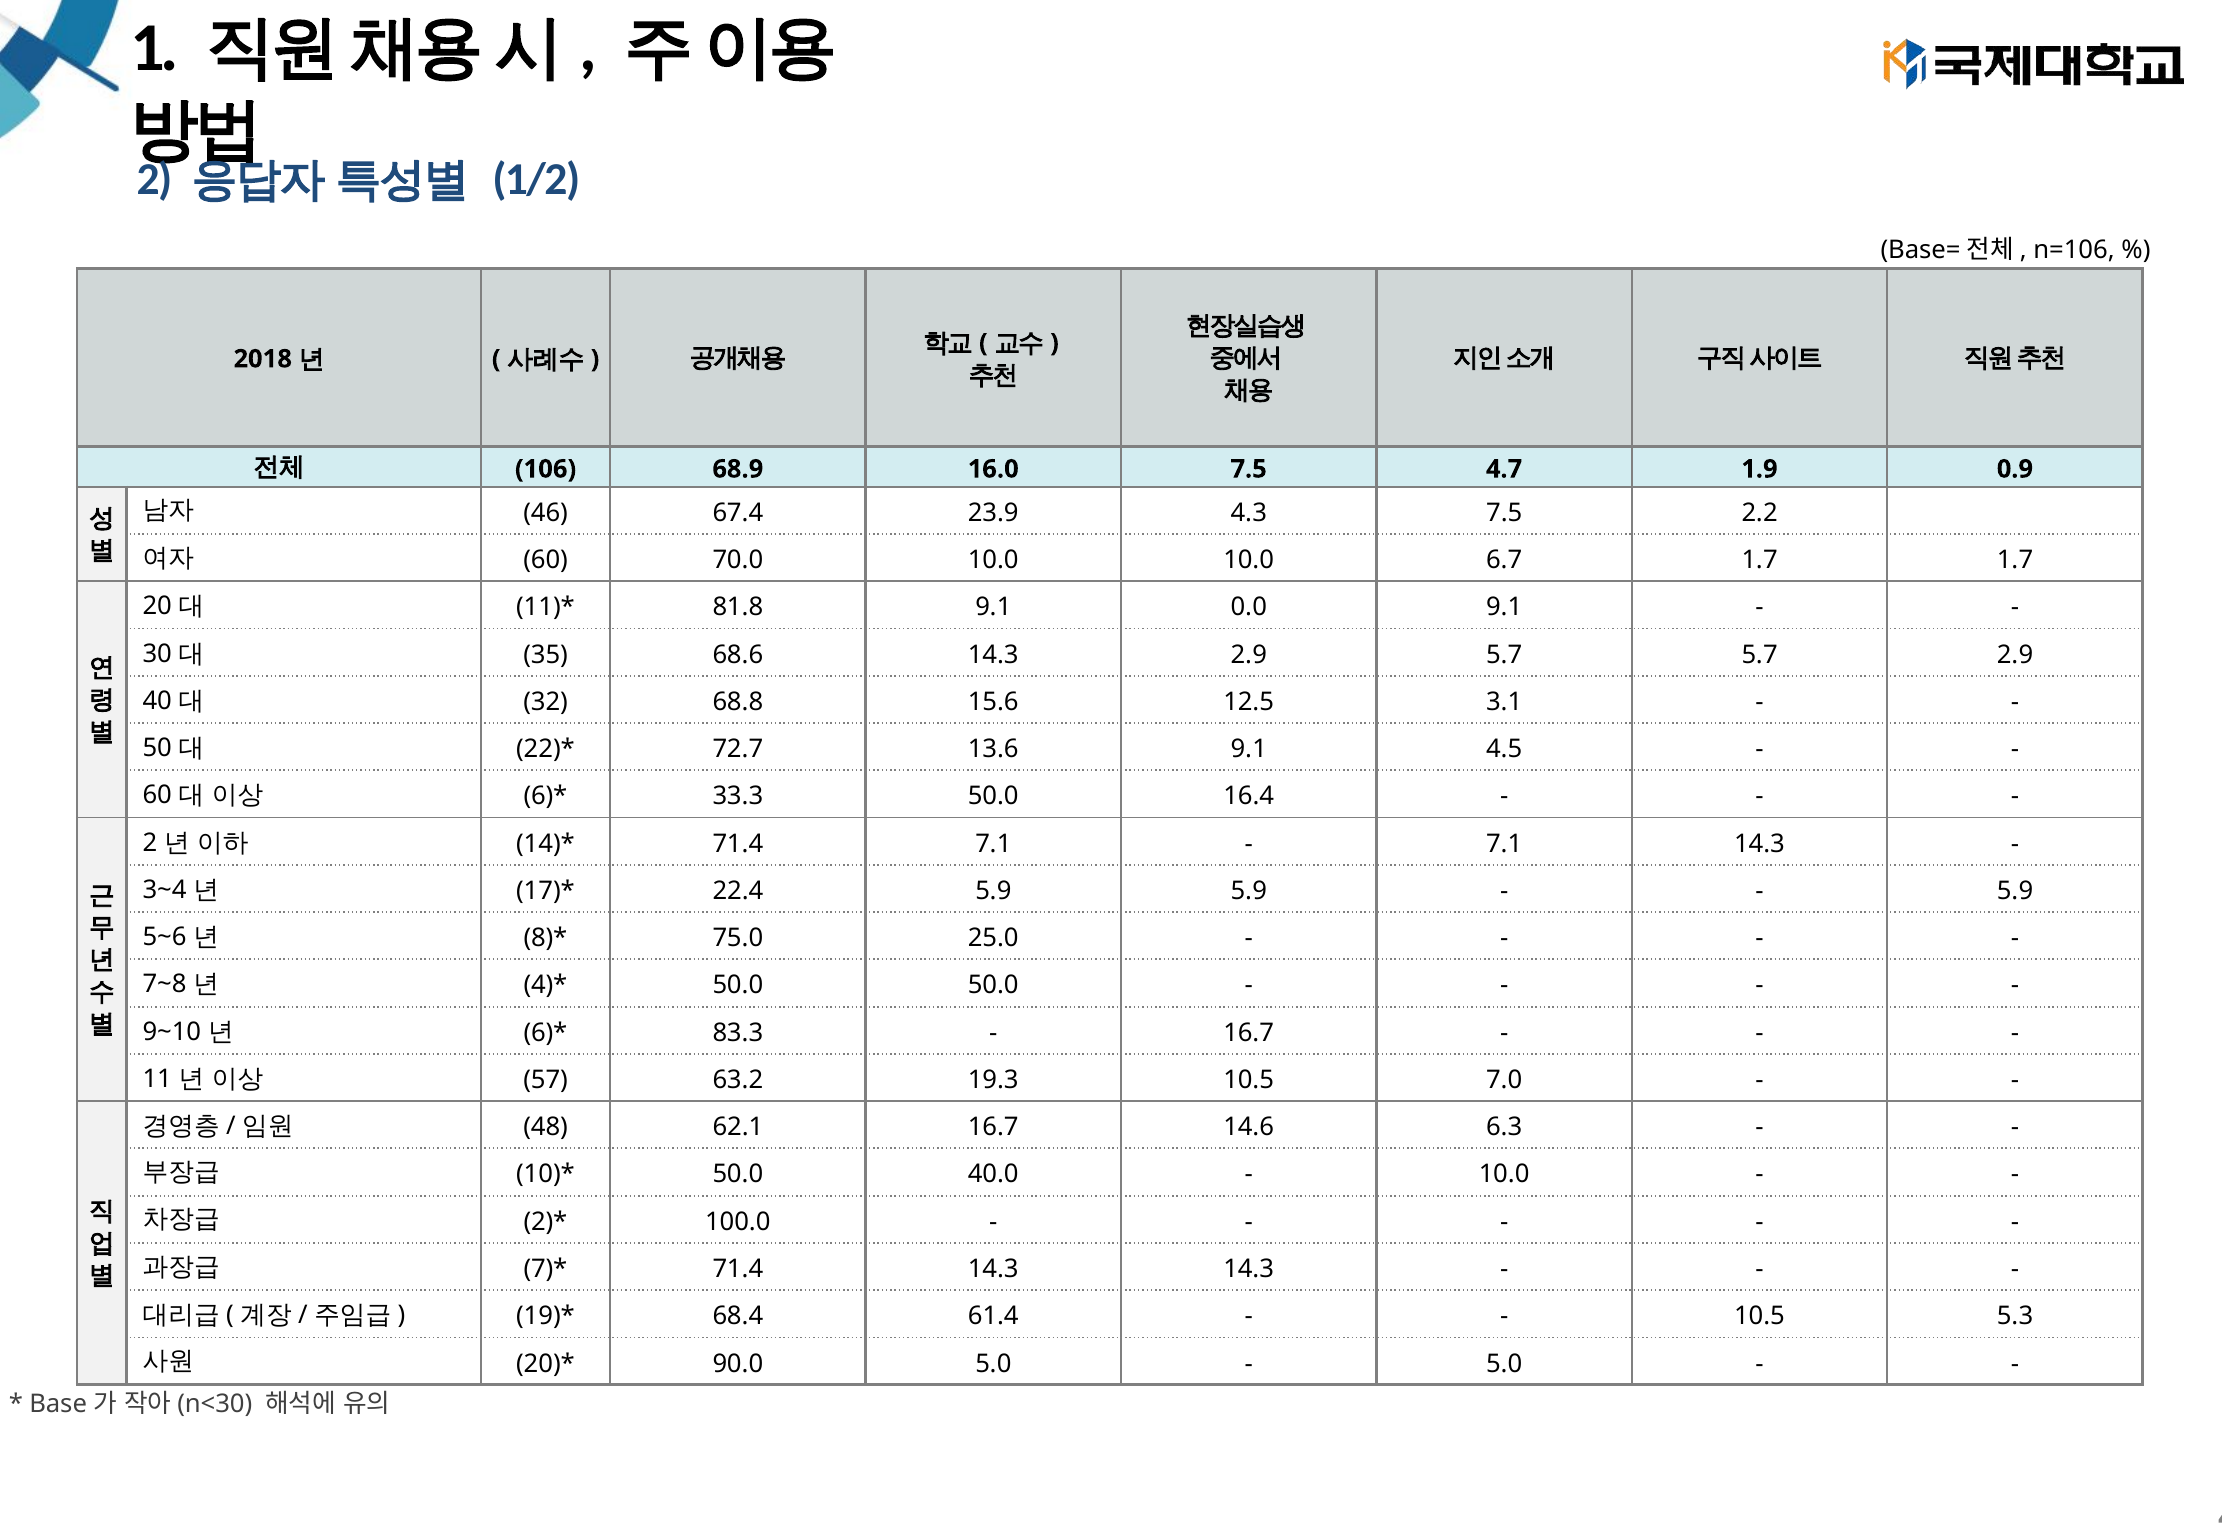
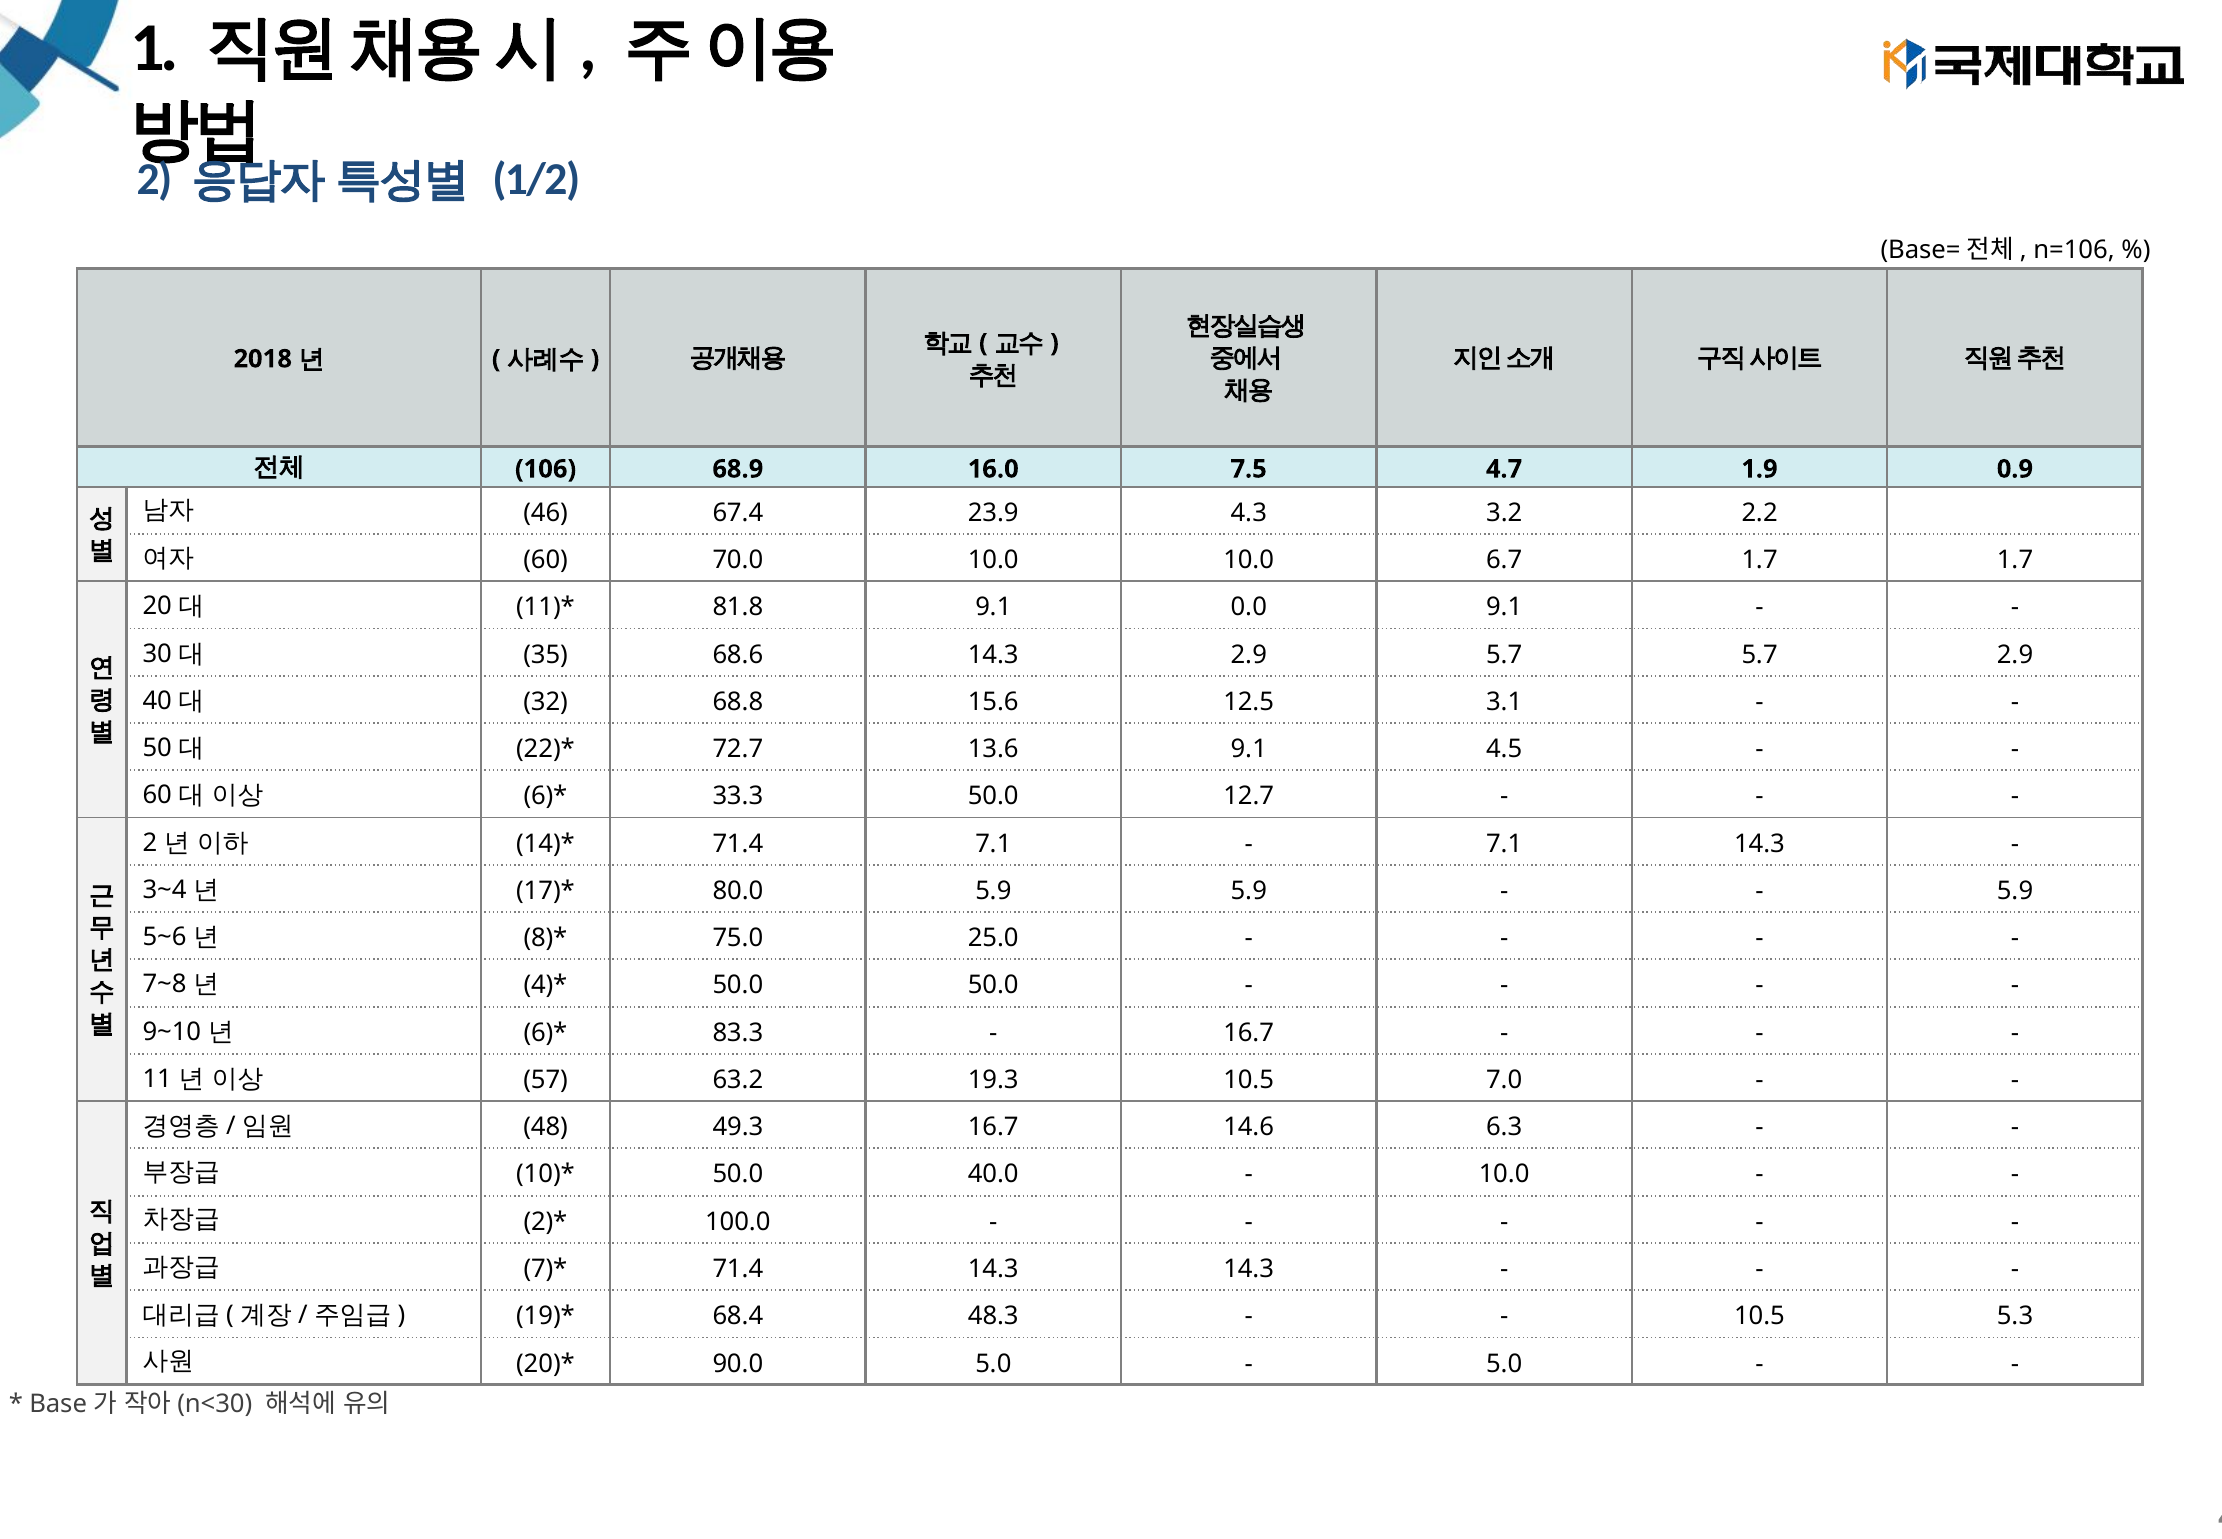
4.3 7.5: 7.5 -> 3.2 (1504, 513)
16.4: 16.4 -> 12.7 (1249, 796)
22.4: 22.4 -> 80.0 (738, 891)
62.1: 62.1 -> 49.3 (738, 1127)
61.4: 61.4 -> 48.3 (993, 1316)
